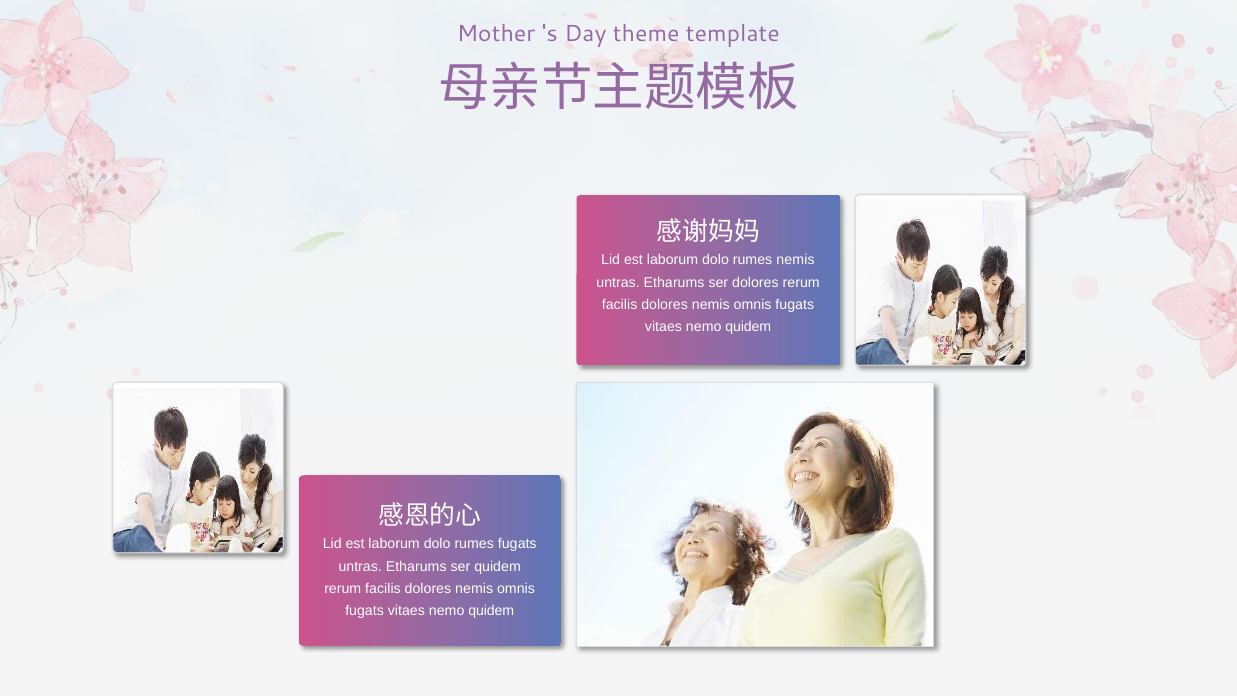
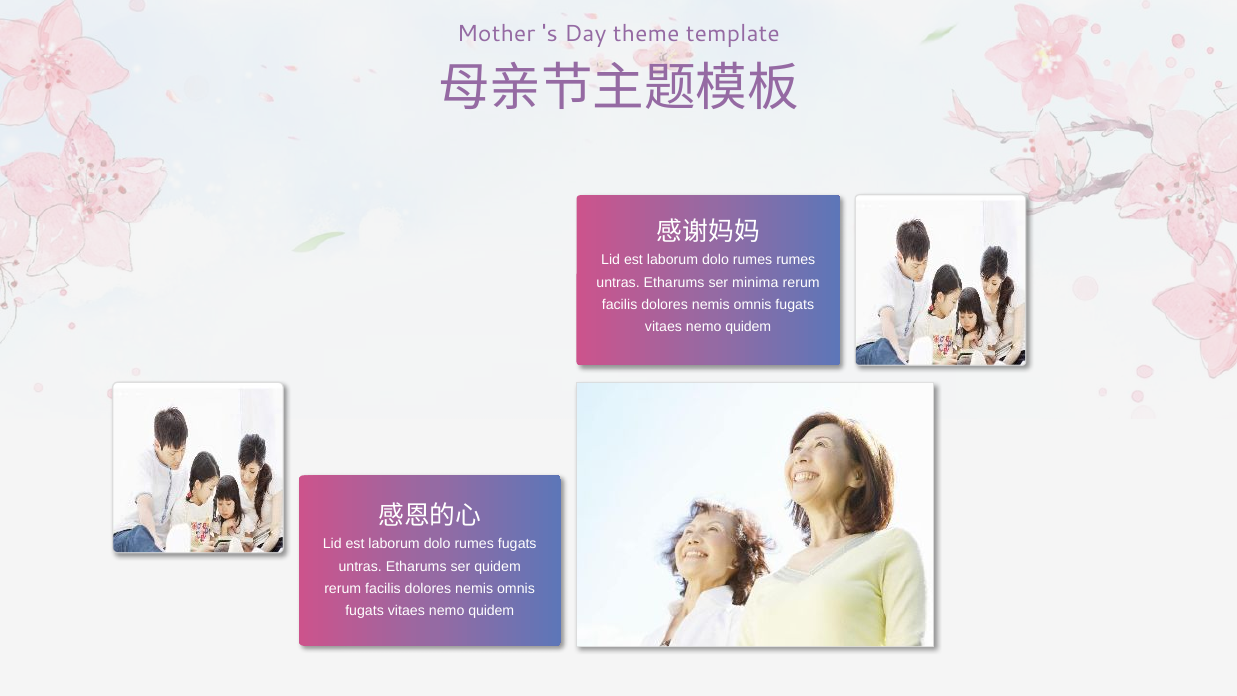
rumes nemis: nemis -> rumes (796, 260)
ser dolores: dolores -> minima (755, 282)
